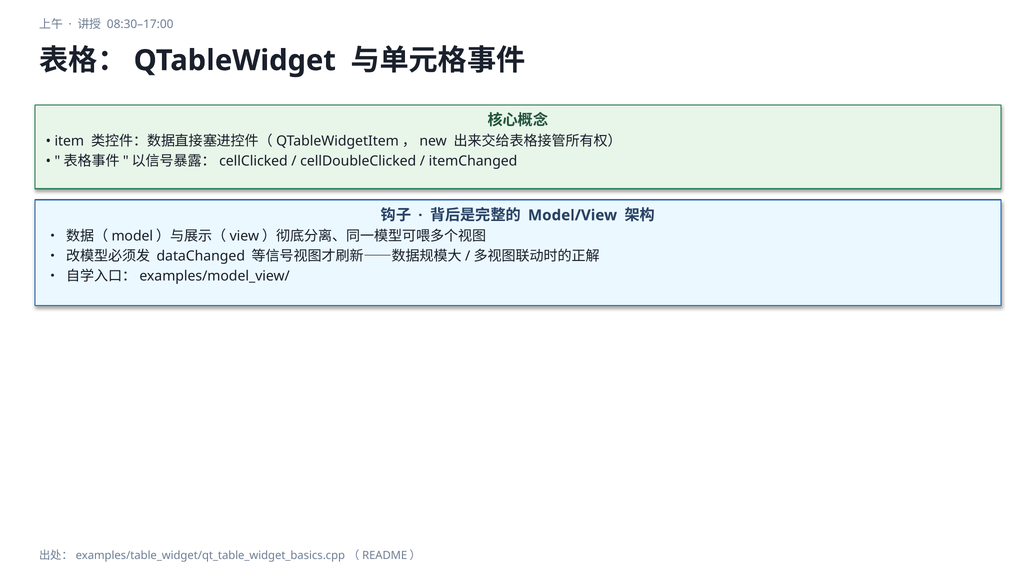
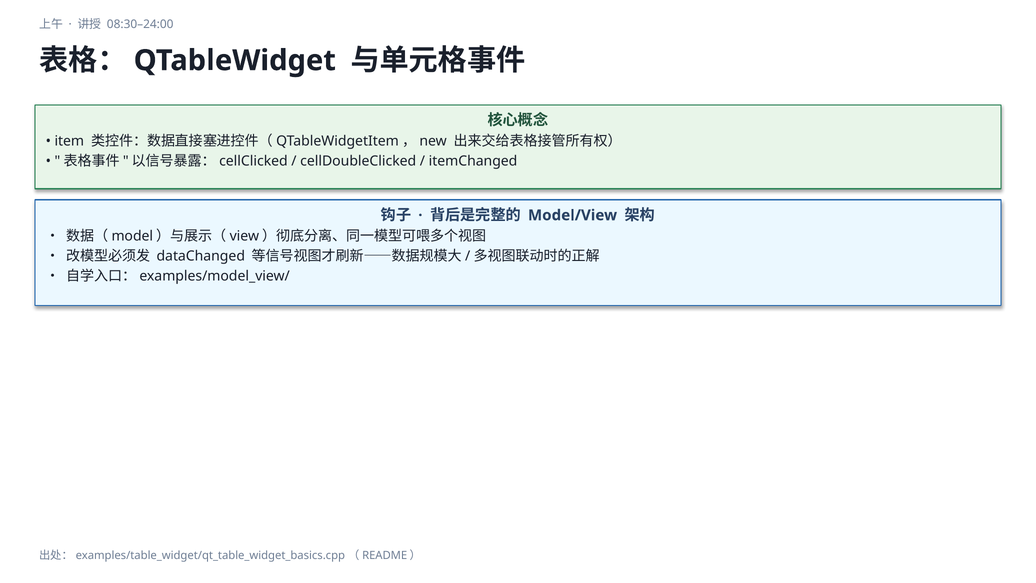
08:30–17:00: 08:30–17:00 -> 08:30–24:00 (140, 24)
